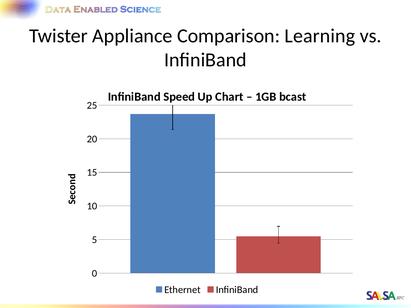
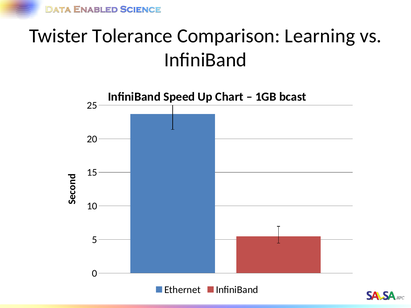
Appliance: Appliance -> Tolerance (132, 36)
